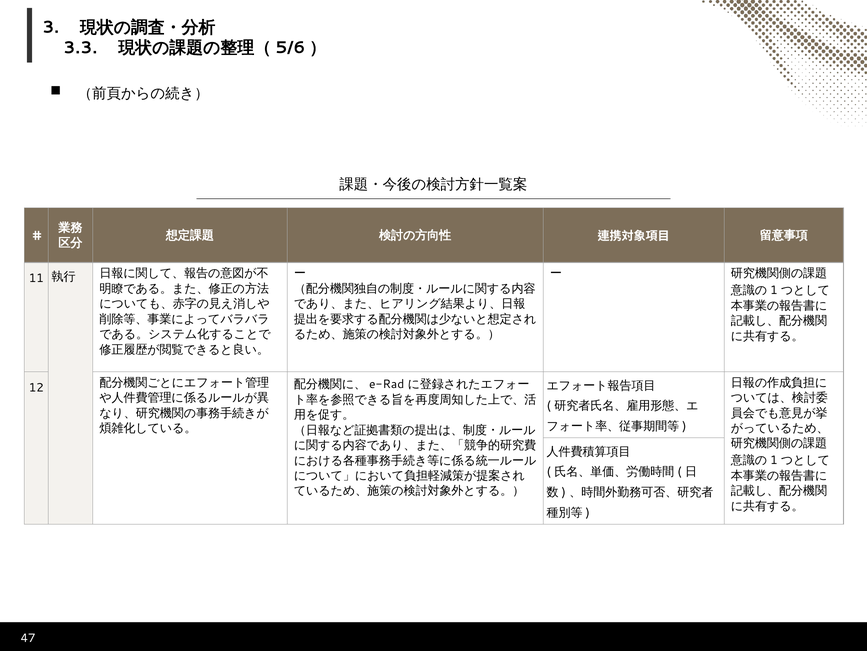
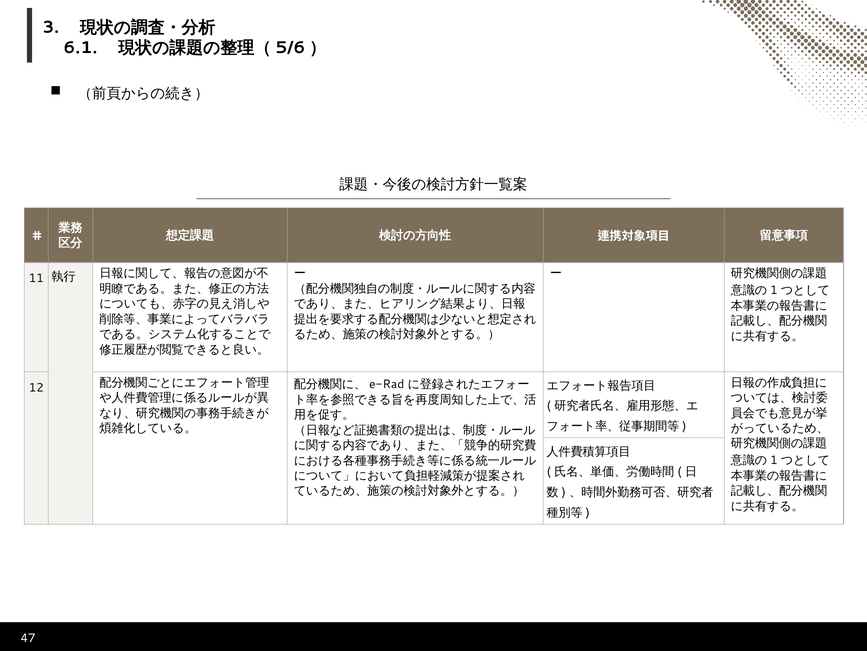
3.3: 3.3 -> 6.1 (80, 47)
